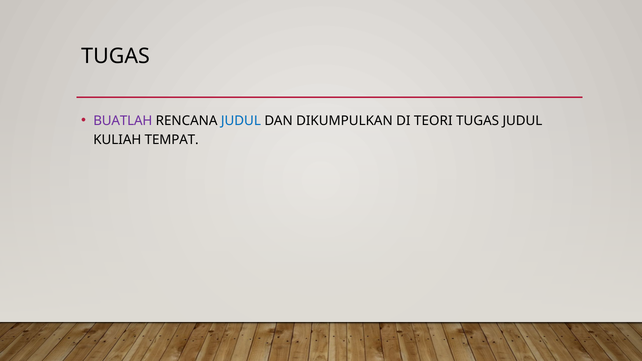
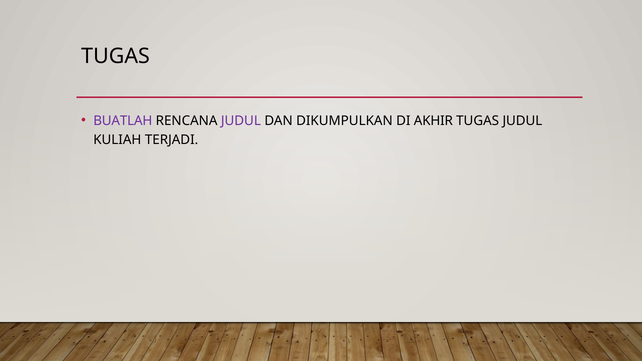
JUDUL colour: blue -> purple (241, 121)
TEORI: TEORI -> AKHIR (433, 121)
TEMPAT: TEMPAT -> TERJADI (172, 140)
